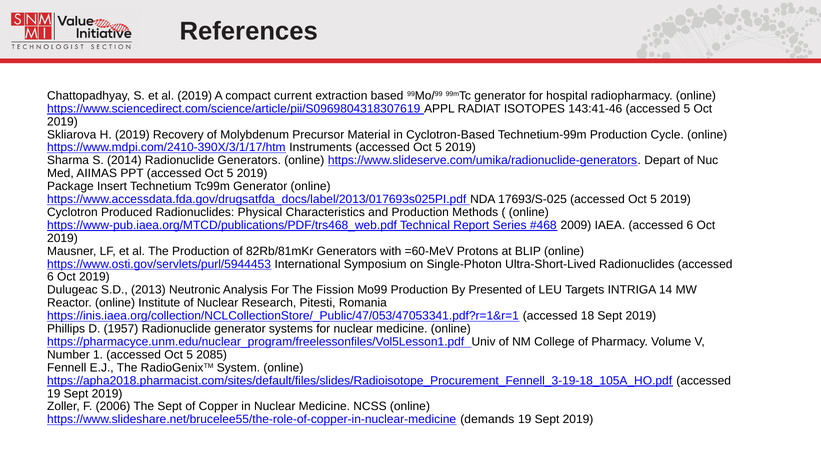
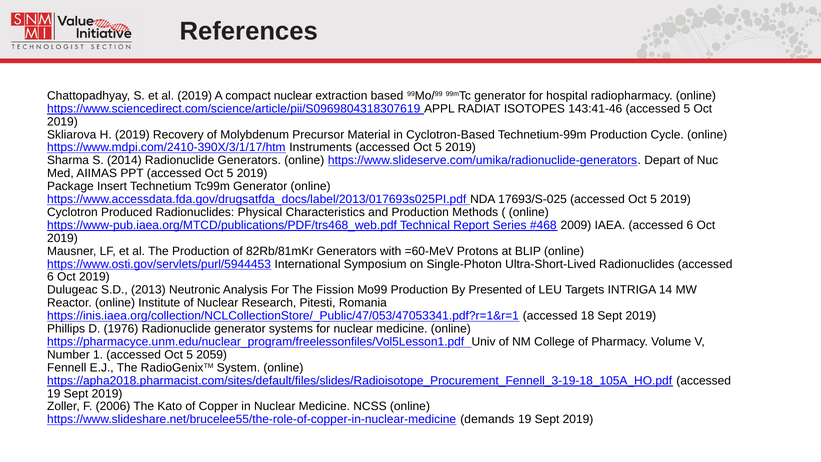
compact current: current -> nuclear (293, 96)
1957: 1957 -> 1976 (121, 329)
2085: 2085 -> 2059 (212, 355)
The Sept: Sept -> Kato (170, 406)
